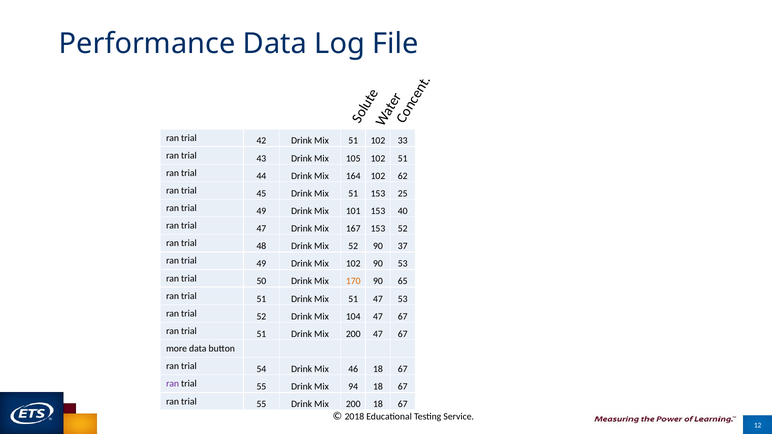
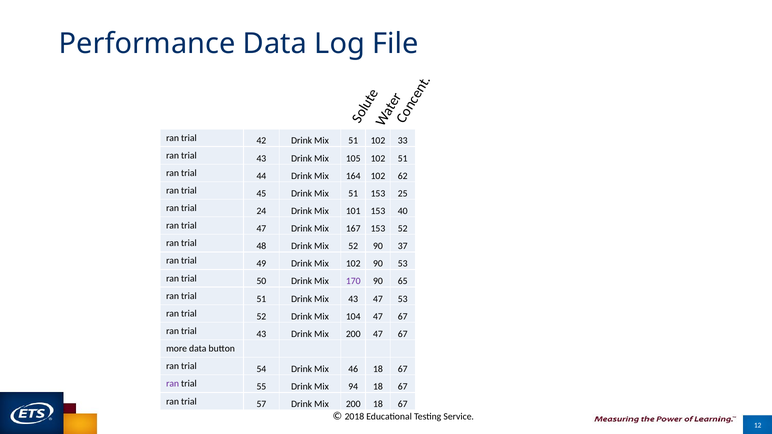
49: 49 -> 24 (261, 211)
170 colour: orange -> purple (353, 281)
51 Drink Mix 51: 51 -> 43 (353, 299)
51: 51 -> 43 (261, 334)
55: 55 -> 57 (261, 404)
